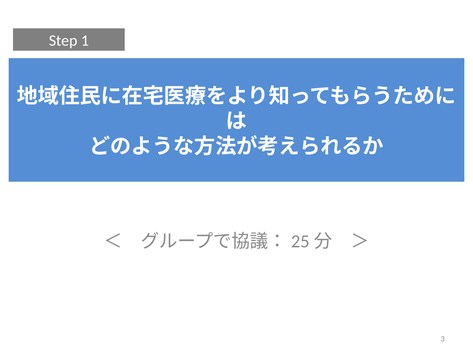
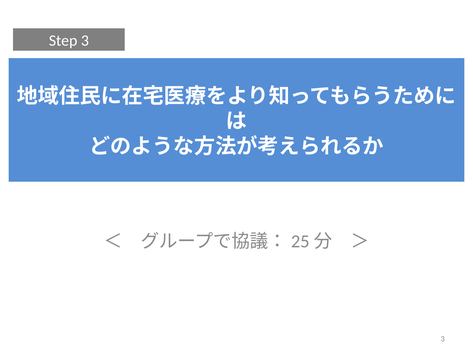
Step 1: 1 -> 3 (85, 41)
